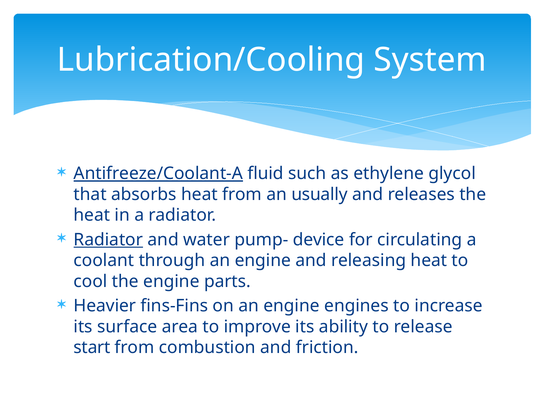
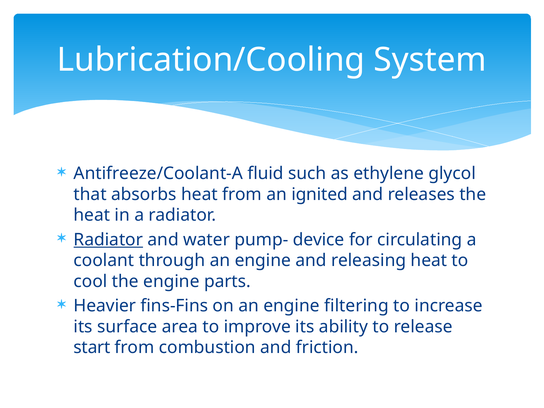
Antifreeze/Coolant-A underline: present -> none (158, 174)
usually: usually -> ignited (320, 194)
engines: engines -> filtering (356, 306)
